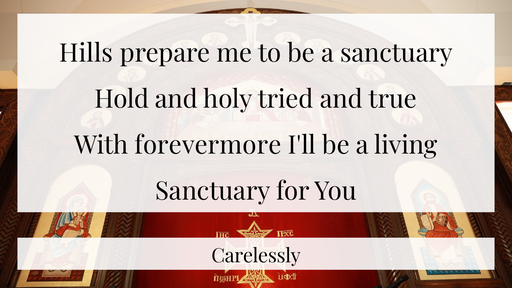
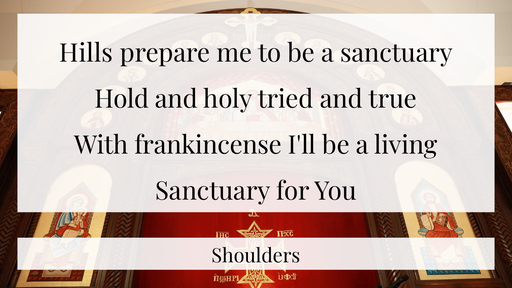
forevermore: forevermore -> frankincense (208, 145)
Carelessly: Carelessly -> Shoulders (256, 256)
